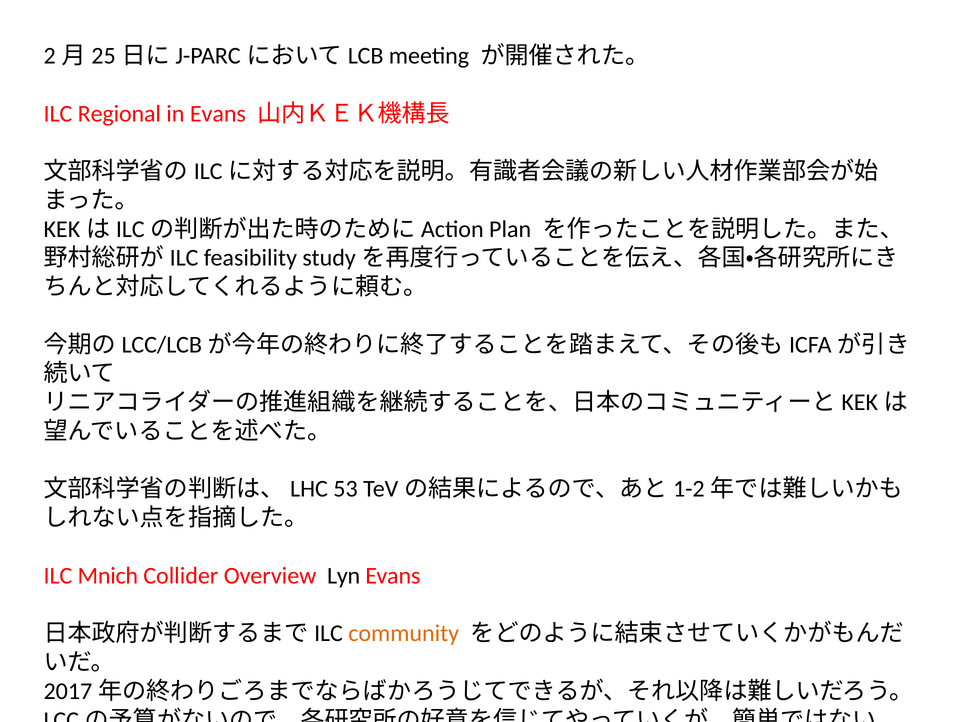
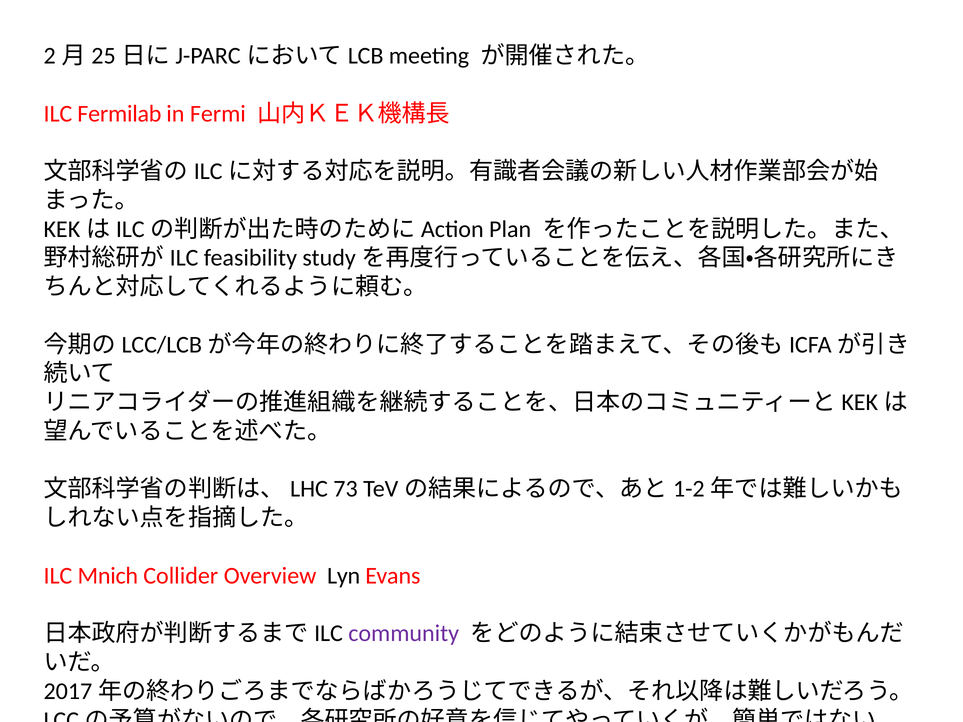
Regional: Regional -> Fermilab (119, 114)
in Evans: Evans -> Fermi (218, 114)
53: 53 -> 73 (346, 489)
community colour: orange -> purple (404, 634)
